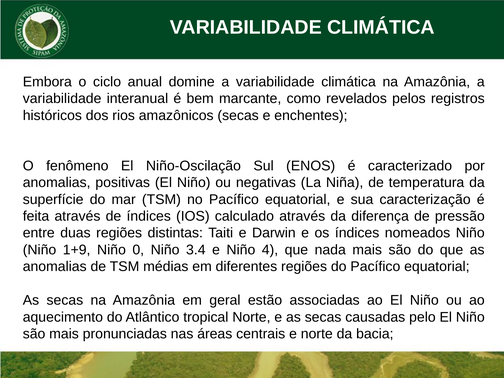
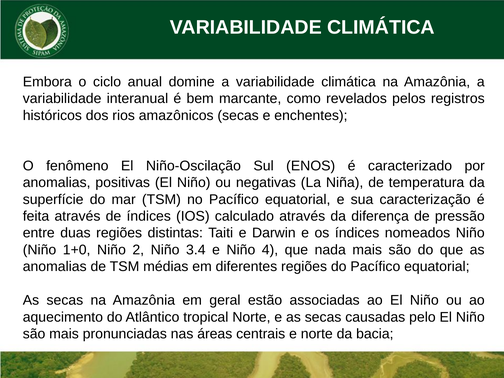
1+9: 1+9 -> 1+0 (77, 250)
0: 0 -> 2 (138, 250)
